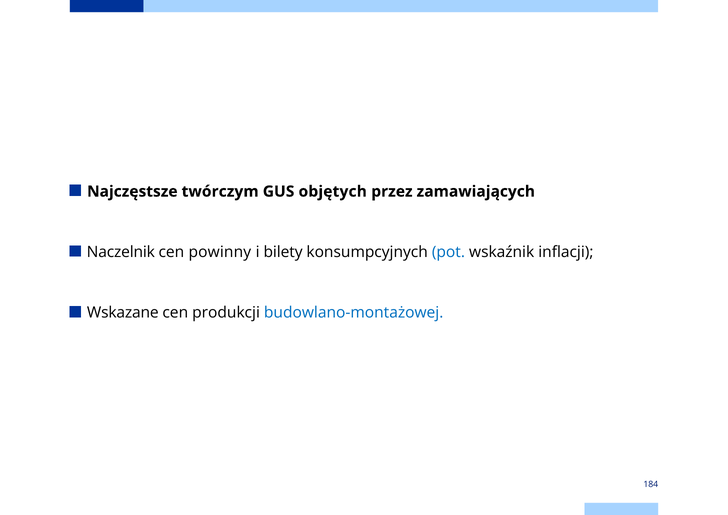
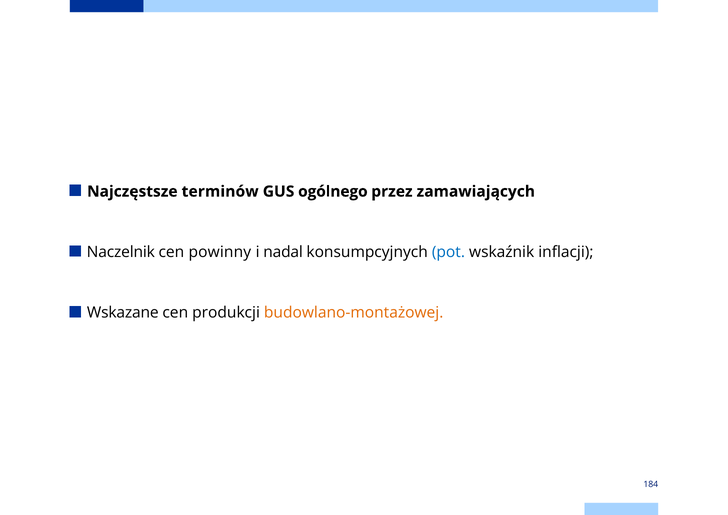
twórczym: twórczym -> terminów (220, 191)
objętych: objętych -> ogólnego (333, 191)
bilety: bilety -> nadal (283, 252)
budowlano-montażowej colour: blue -> orange (354, 313)
